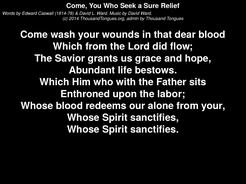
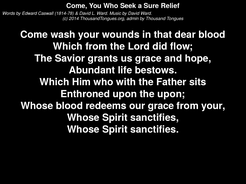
the labor: labor -> upon (171, 94)
our alone: alone -> grace (161, 106)
